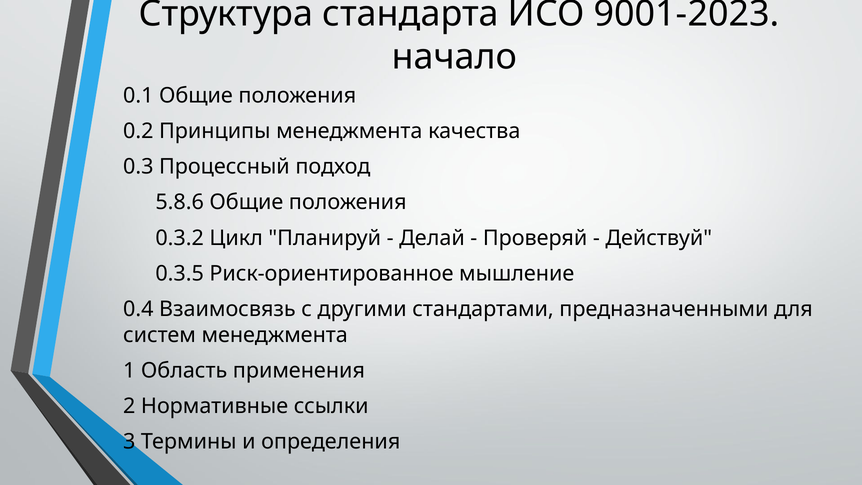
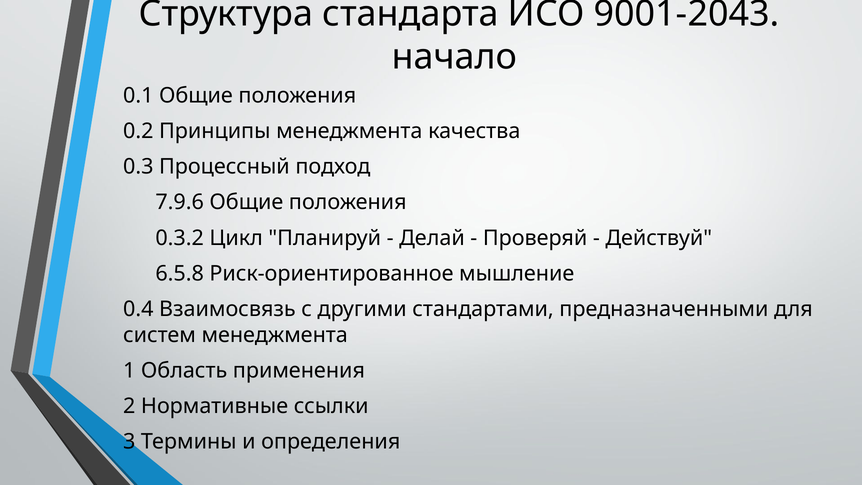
9001-2023: 9001-2023 -> 9001-2043 (687, 14)
5.8.6: 5.8.6 -> 7.9.6 (180, 202)
0.3.5: 0.3.5 -> 6.5.8 (180, 273)
